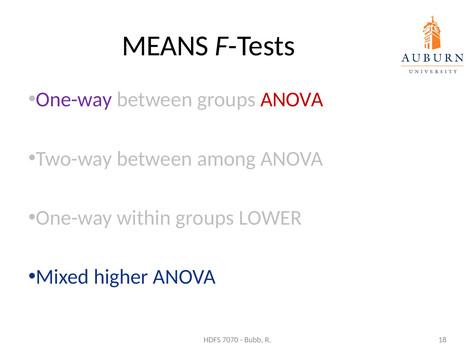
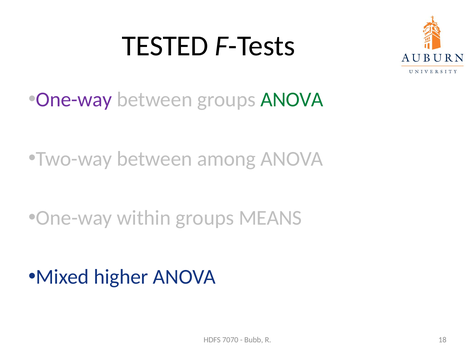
MEANS: MEANS -> TESTED (165, 46)
ANOVA colour: red -> green (292, 100)
LOWER: LOWER -> MEANS (270, 218)
